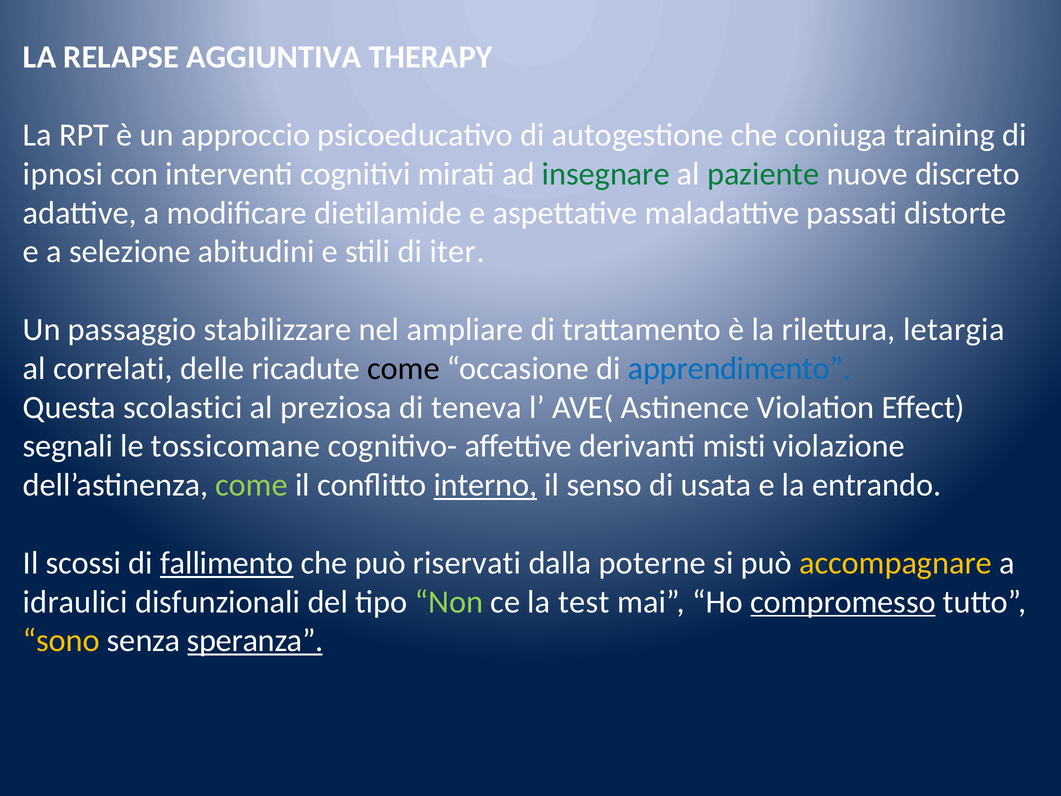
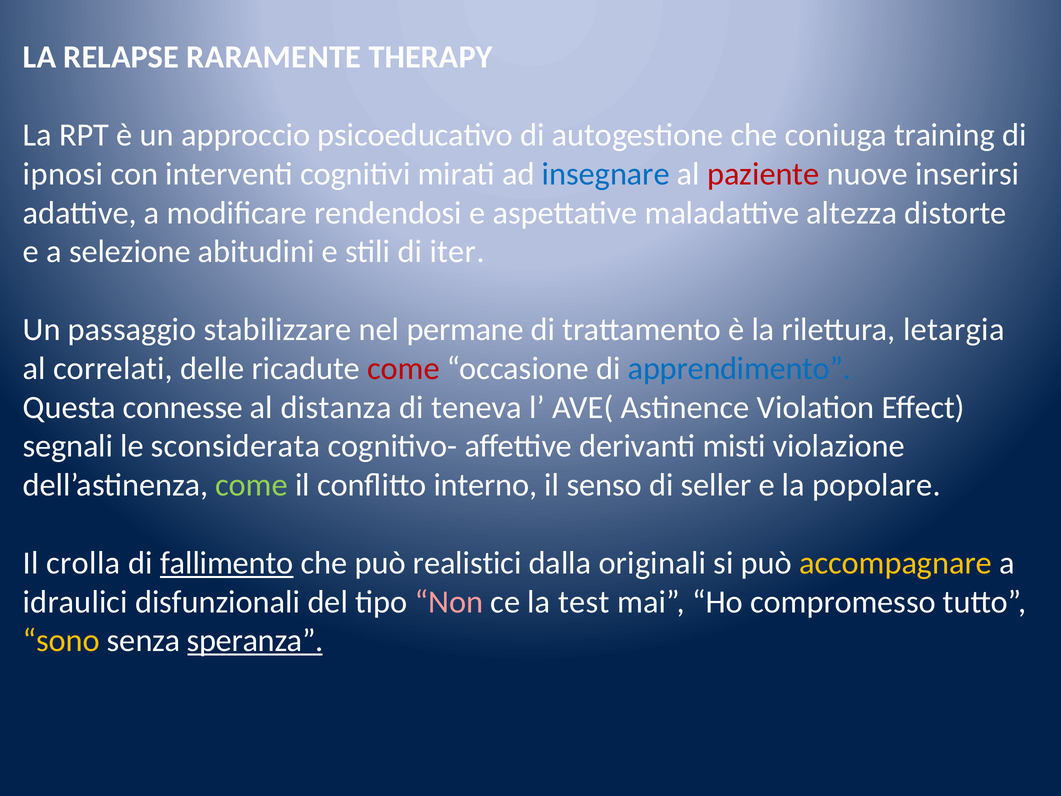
AGGIUNTIVA: AGGIUNTIVA -> RARAMENTE (274, 57)
insegnare colour: green -> blue (606, 174)
paziente colour: green -> red (763, 174)
discreto: discreto -> inserirsi (967, 174)
dietilamide: dietilamide -> rendendosi (388, 213)
passati: passati -> altezza (852, 213)
ampliare: ampliare -> permane (465, 329)
come colour: black -> red (403, 368)
scolastici: scolastici -> connesse (183, 407)
preziosa: preziosa -> distanza (336, 407)
tossicomane: tossicomane -> sconsiderata (236, 446)
interno underline: present -> none (485, 485)
usata: usata -> seller (716, 485)
entrando: entrando -> popolare (877, 485)
scossi: scossi -> crolla (83, 563)
riservati: riservati -> realistici (467, 563)
poterne: poterne -> originali (652, 563)
Non colour: light green -> pink (449, 602)
compromesso underline: present -> none (843, 602)
